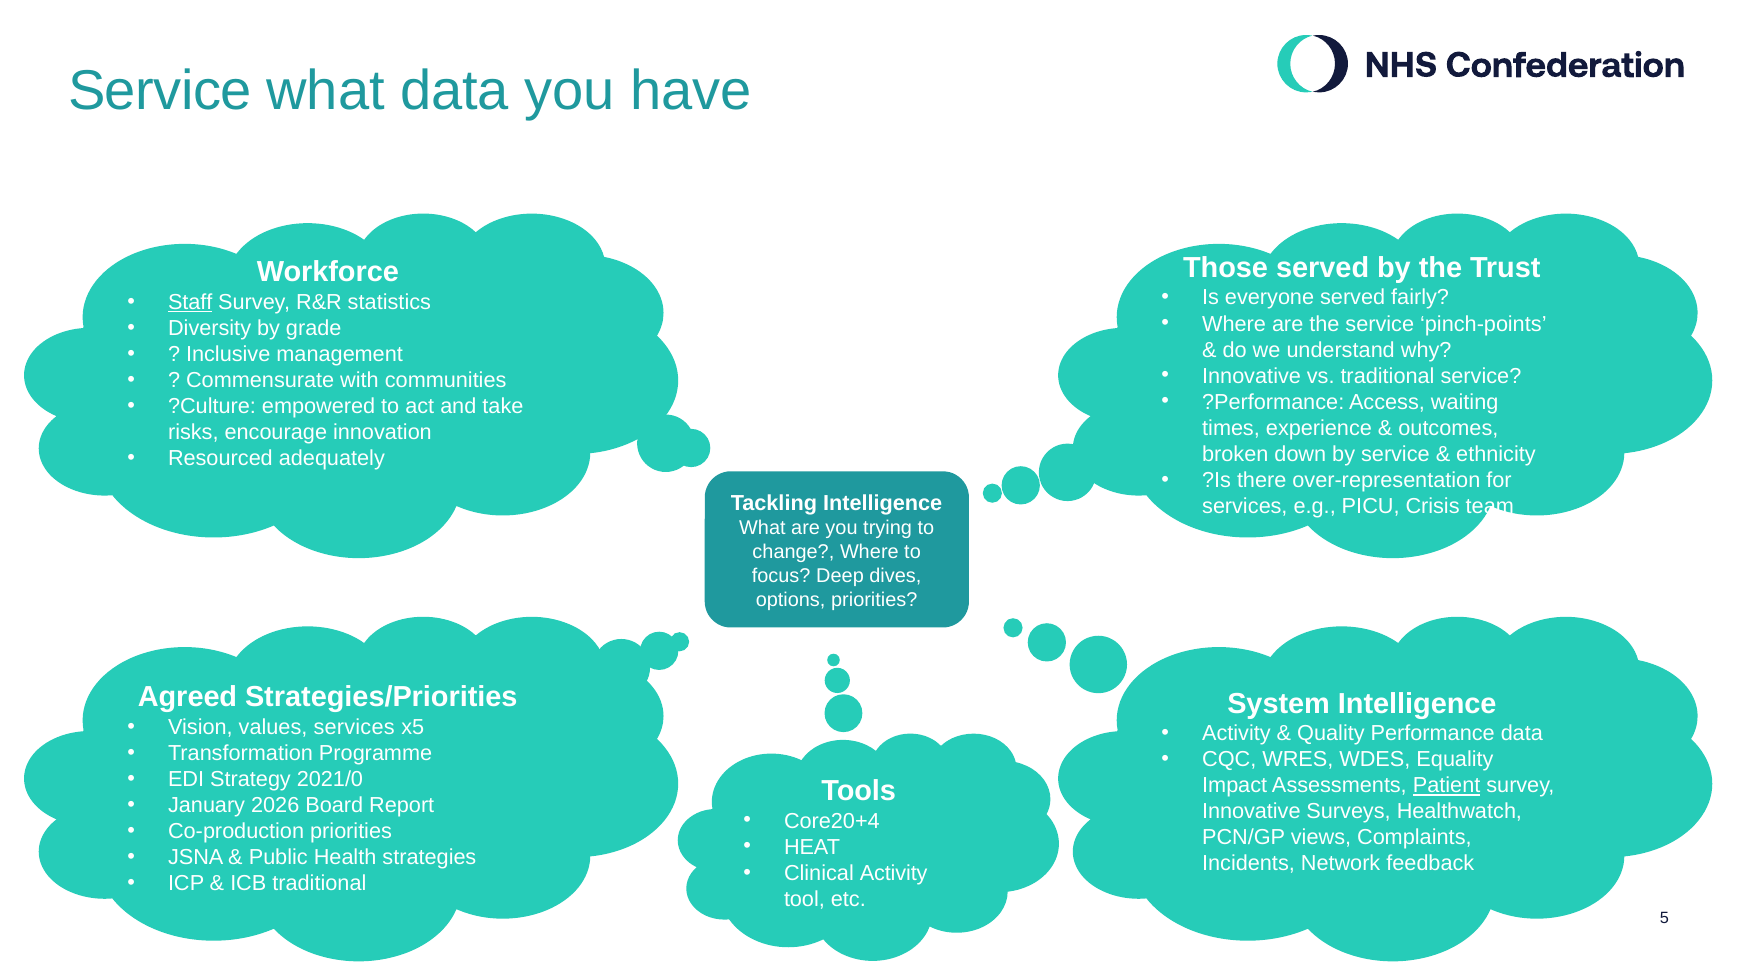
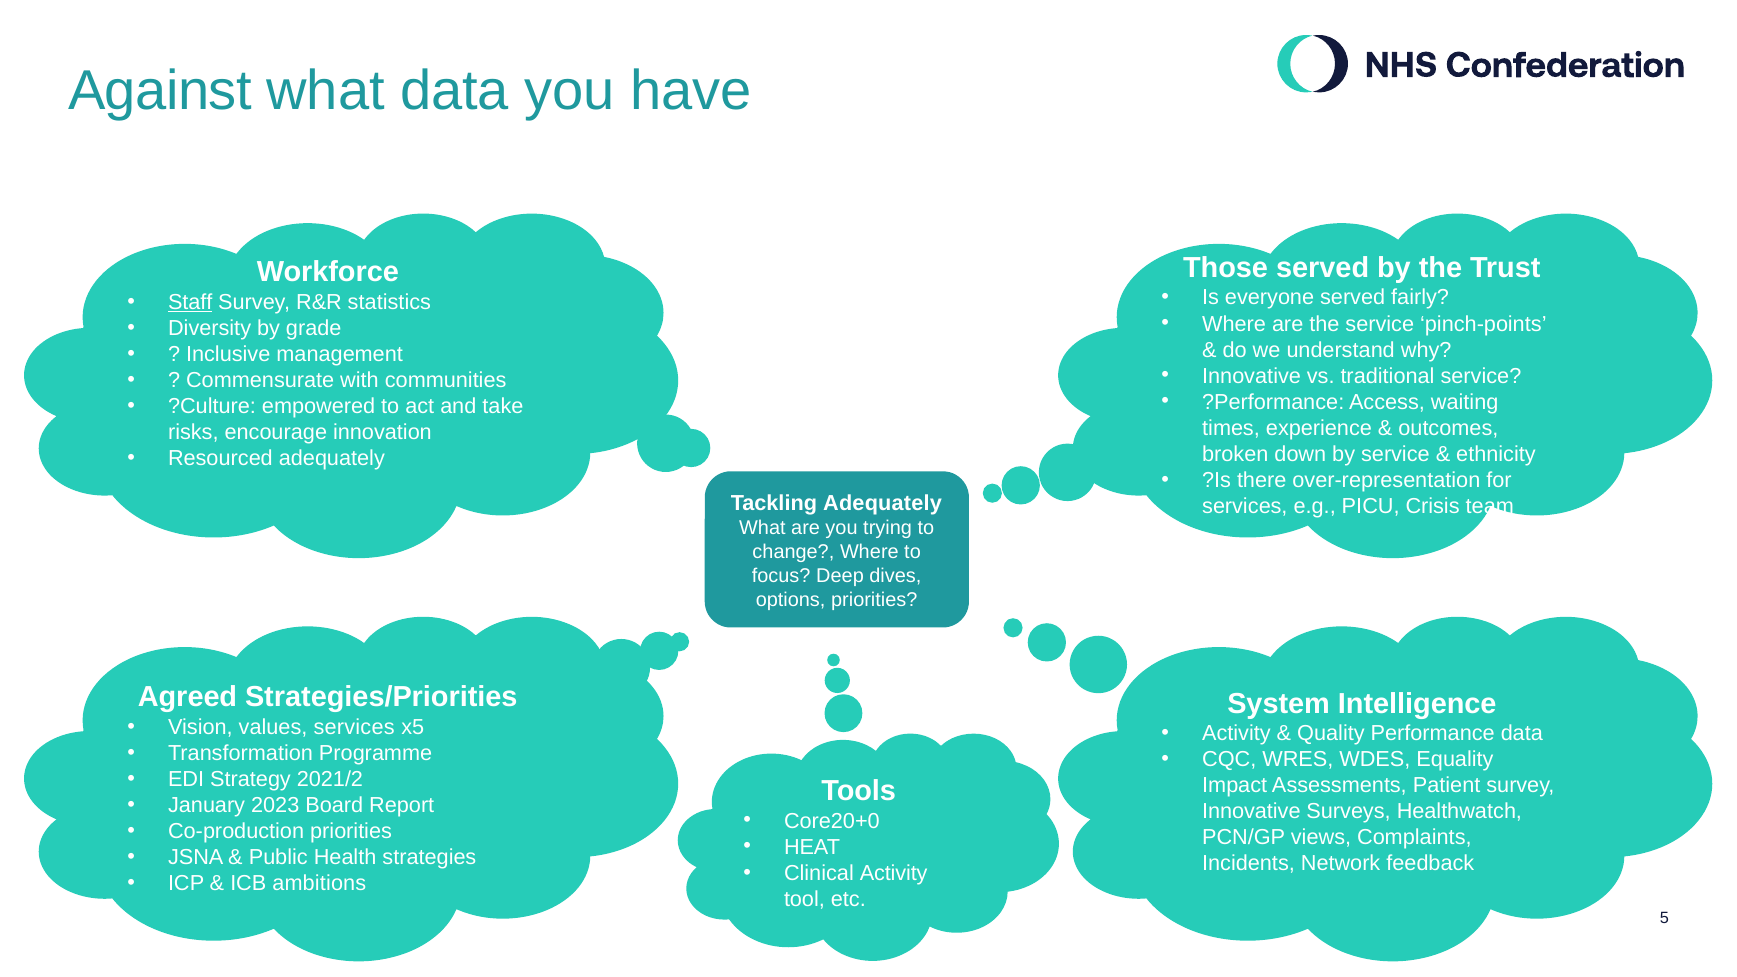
Service: Service -> Against (160, 91)
Tackling Intelligence: Intelligence -> Adequately (883, 503)
2021/0: 2021/0 -> 2021/2 (330, 779)
Patient underline: present -> none (1447, 786)
2026: 2026 -> 2023 (275, 805)
Core20+4: Core20+4 -> Core20+0 (832, 821)
ICB traditional: traditional -> ambitions (319, 883)
